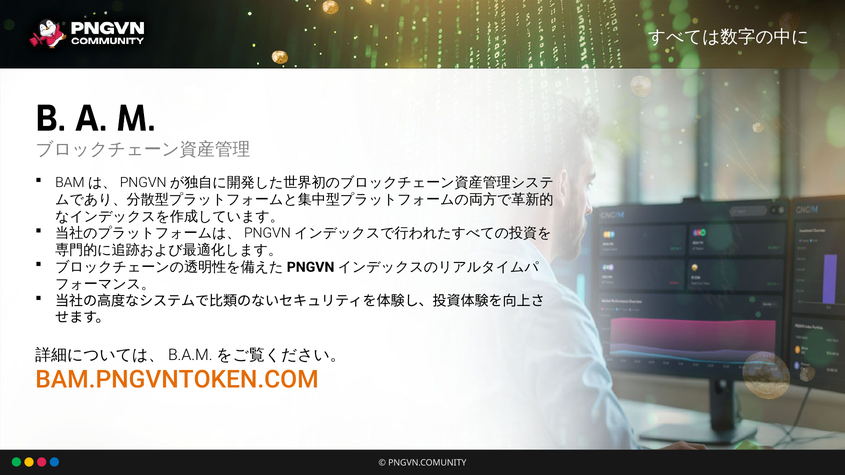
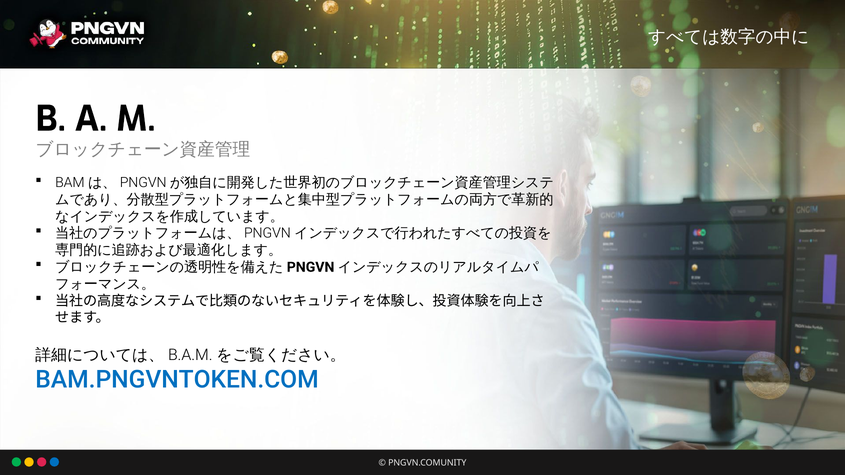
BAM.PNGVNTOKEN.COM colour: orange -> blue (177, 380)
